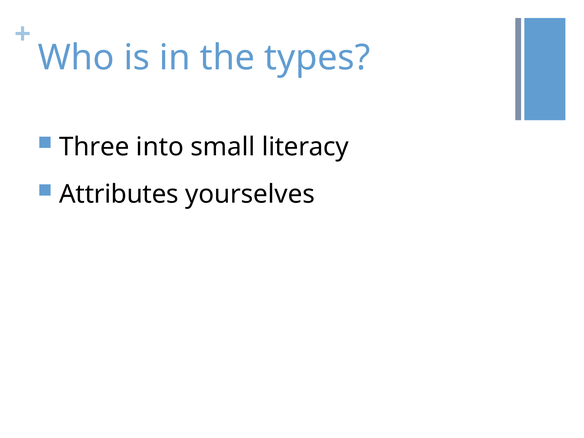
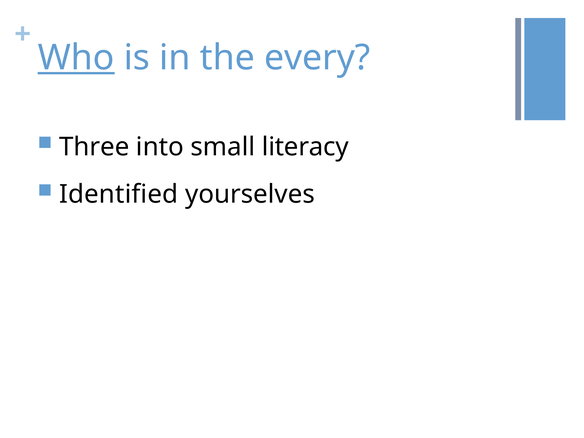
Who underline: none -> present (76, 58)
types: types -> every (317, 58)
Attributes: Attributes -> Identified (119, 194)
